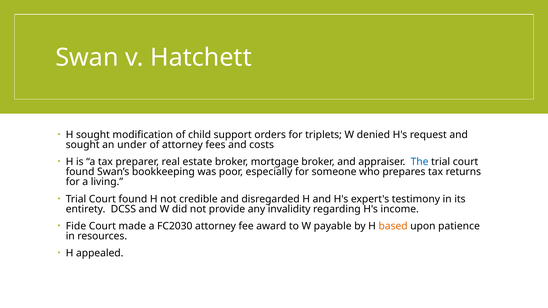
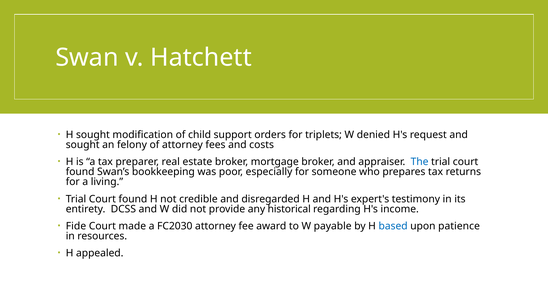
under: under -> felony (132, 145)
invalidity: invalidity -> historical (289, 209)
based colour: orange -> blue (393, 226)
